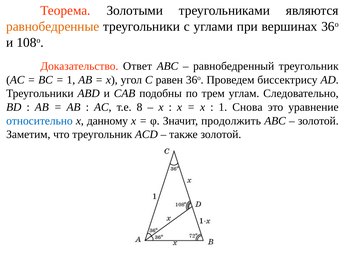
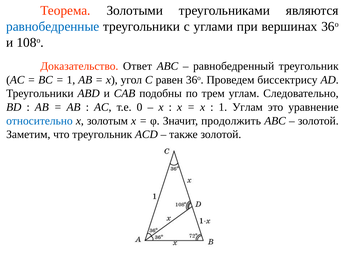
равнобедренные colour: orange -> blue (53, 27)
8: 8 -> 0 (140, 107)
1 Снова: Снова -> Углам (248, 107)
данному: данному -> золотым (107, 121)
